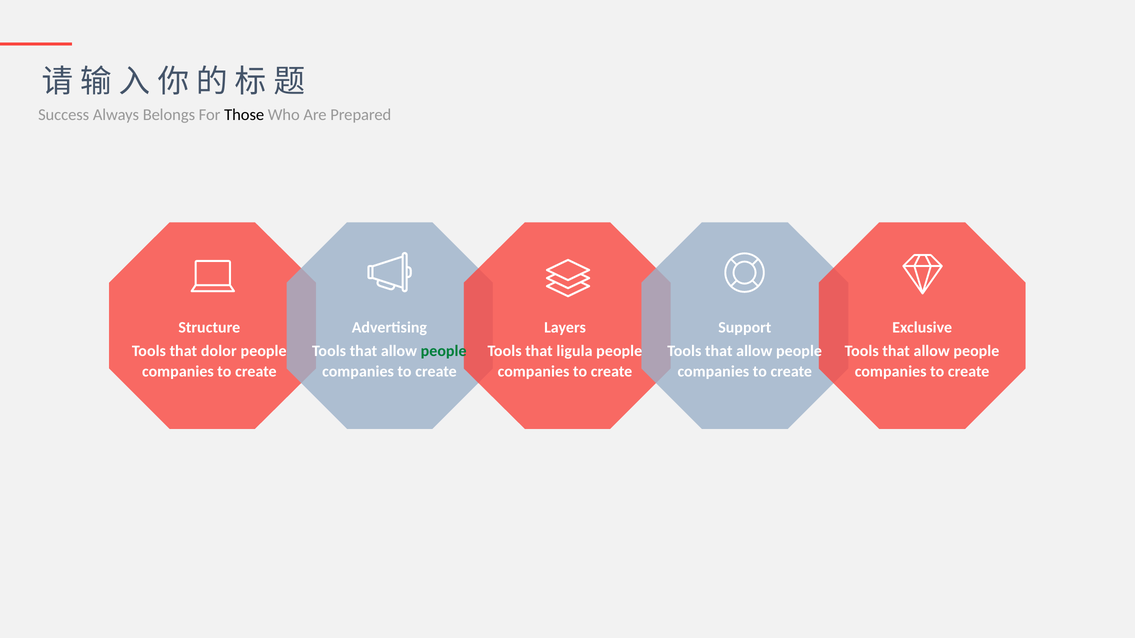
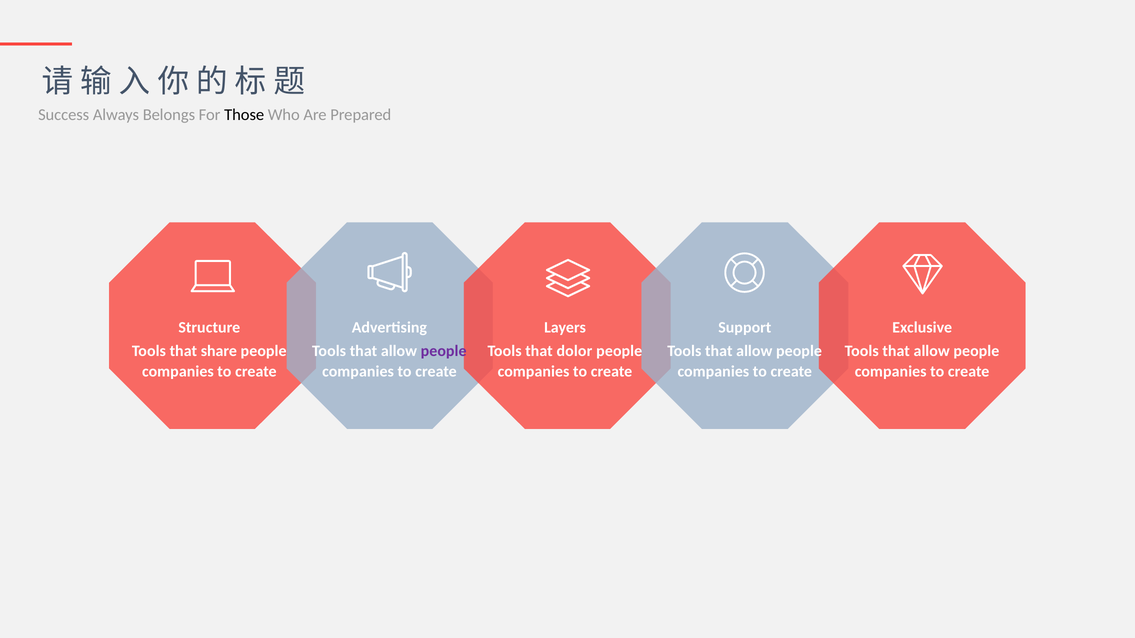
dolor: dolor -> share (219, 351)
people colour: green -> purple (444, 351)
ligula: ligula -> dolor (574, 351)
